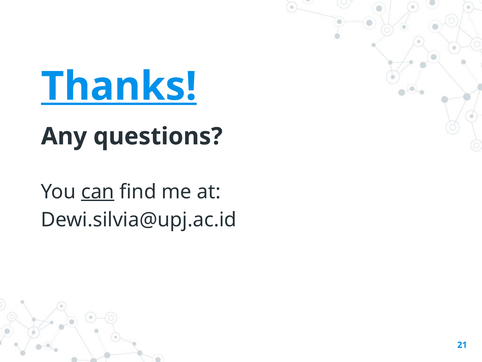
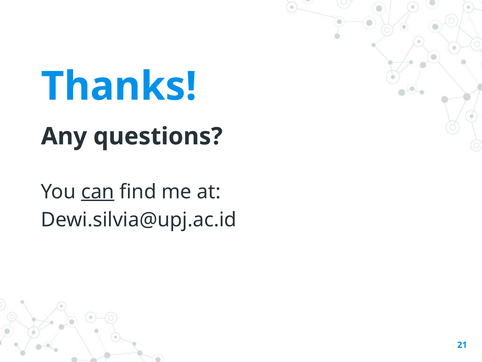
Thanks underline: present -> none (119, 86)
